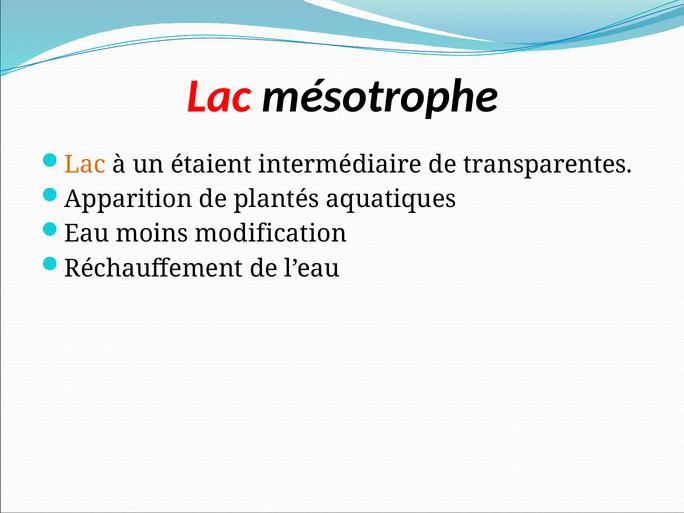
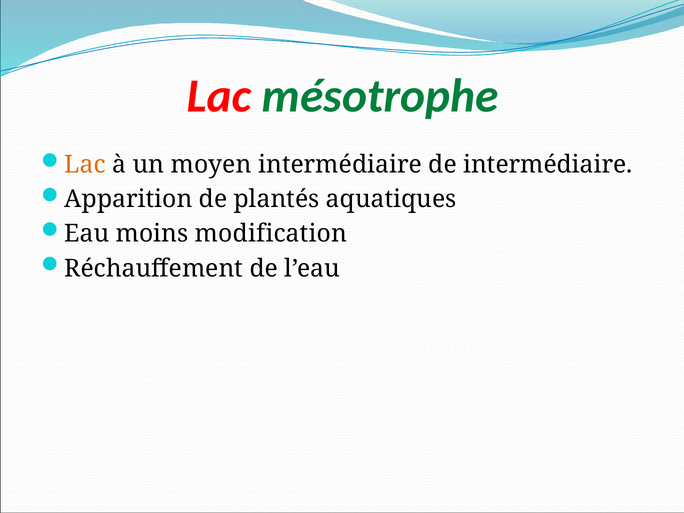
mésotrophe colour: black -> green (380, 96)
étaient: étaient -> moyen (211, 165)
de transparentes: transparentes -> intermédiaire (548, 165)
